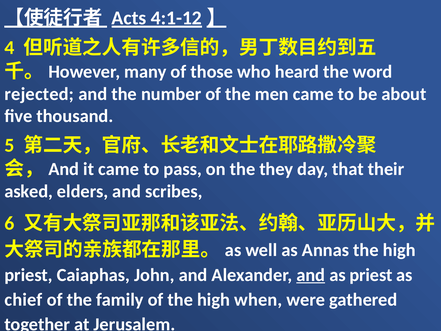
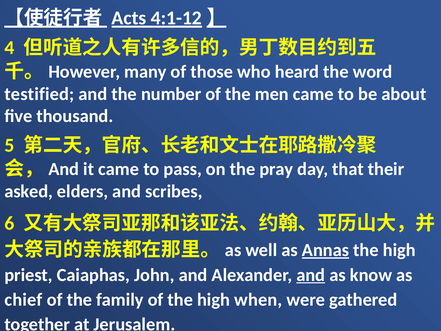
rejected: rejected -> testified (39, 94)
they: they -> pray (276, 169)
Annas underline: none -> present (326, 250)
as priest: priest -> know (371, 275)
